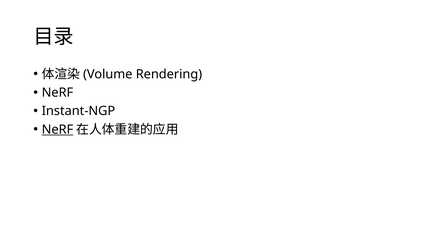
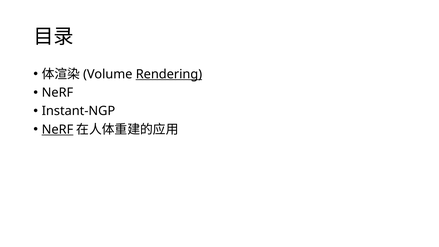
Rendering underline: none -> present (169, 74)
